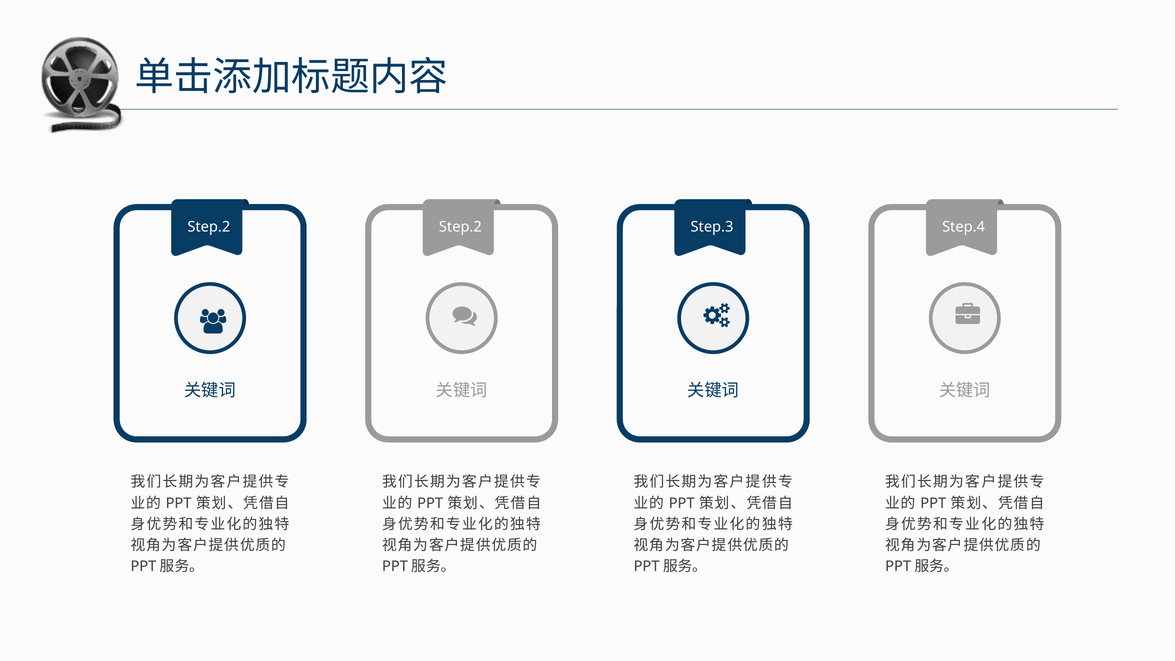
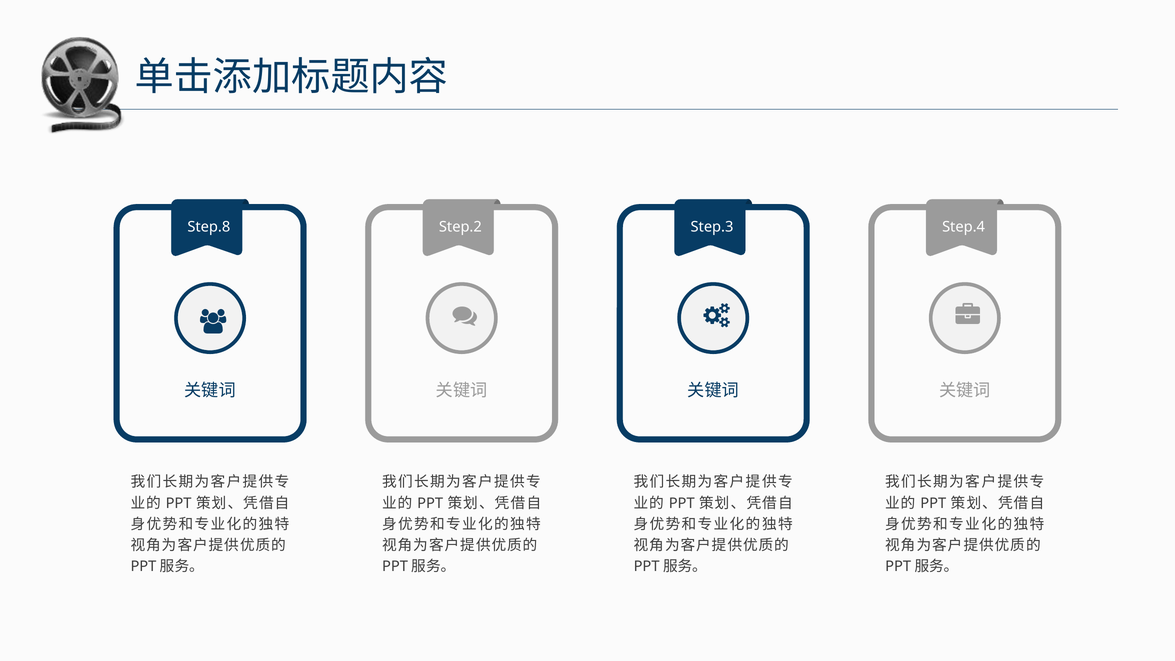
Step.2: Step.2 -> Step.8 (209, 227)
